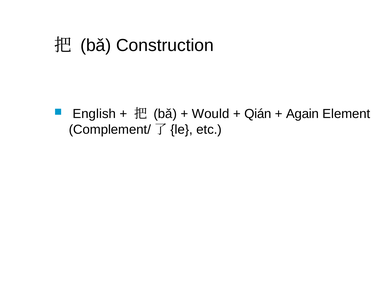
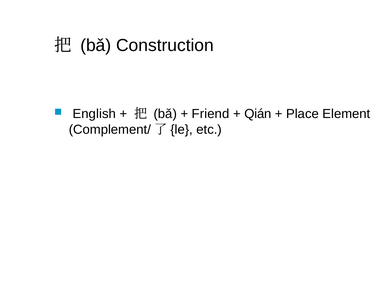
Would: Would -> Friend (211, 114)
Again: Again -> Place (302, 114)
